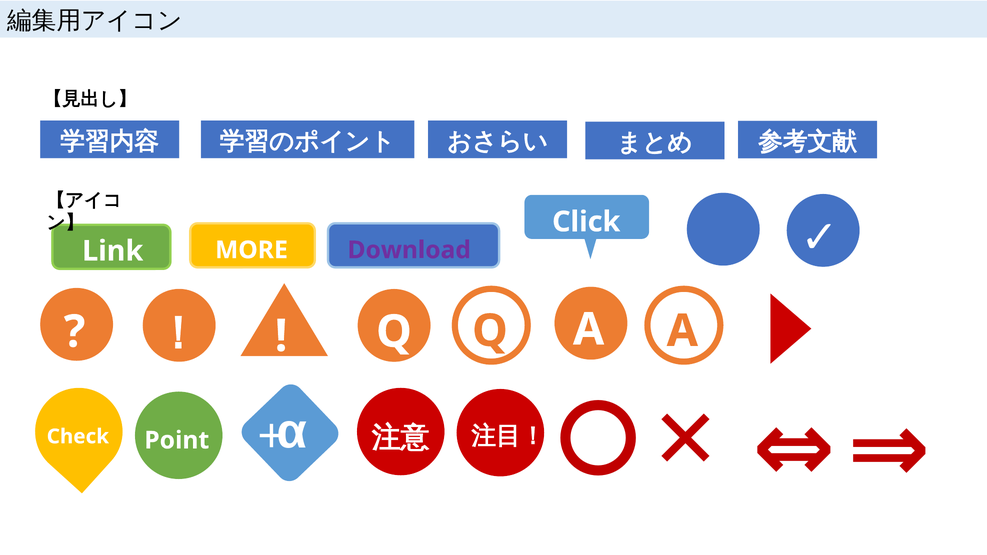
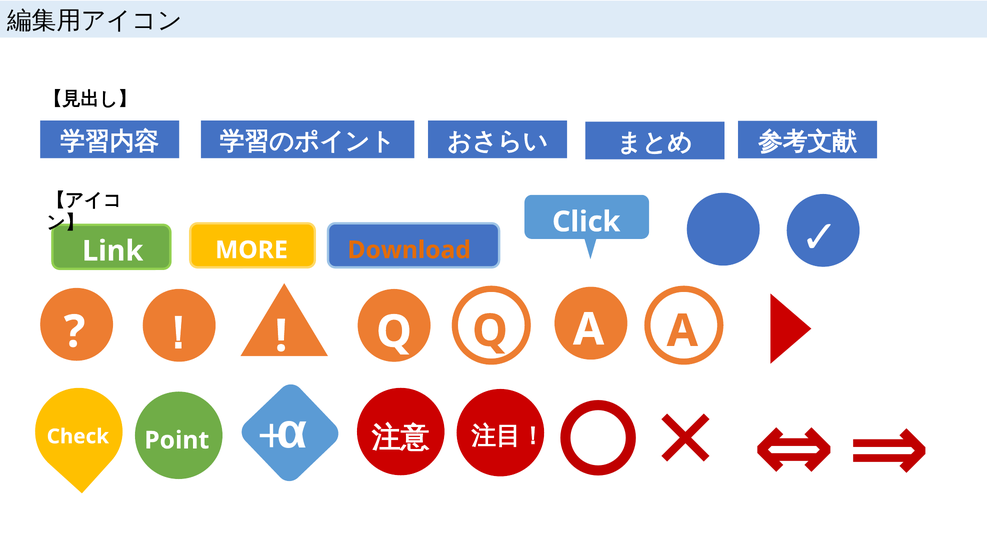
Download colour: purple -> orange (409, 250)
